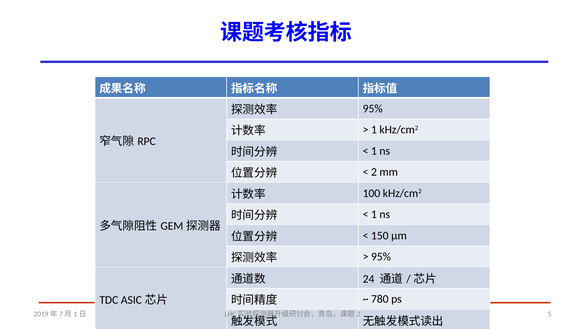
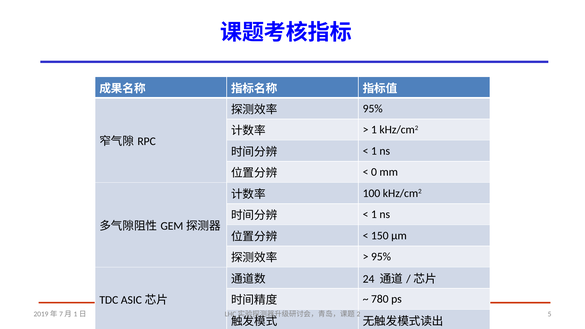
2: 2 -> 0 (374, 172)
